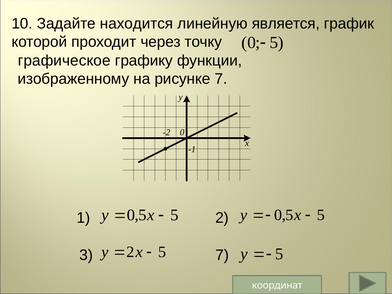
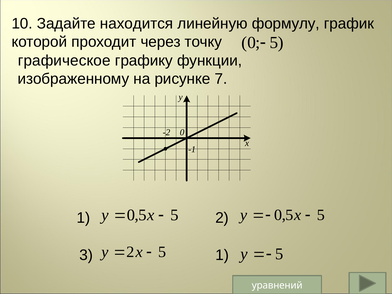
является: является -> формулу (286, 24)
3 7: 7 -> 1 (222, 255)
координат: координат -> уравнений (277, 285)
